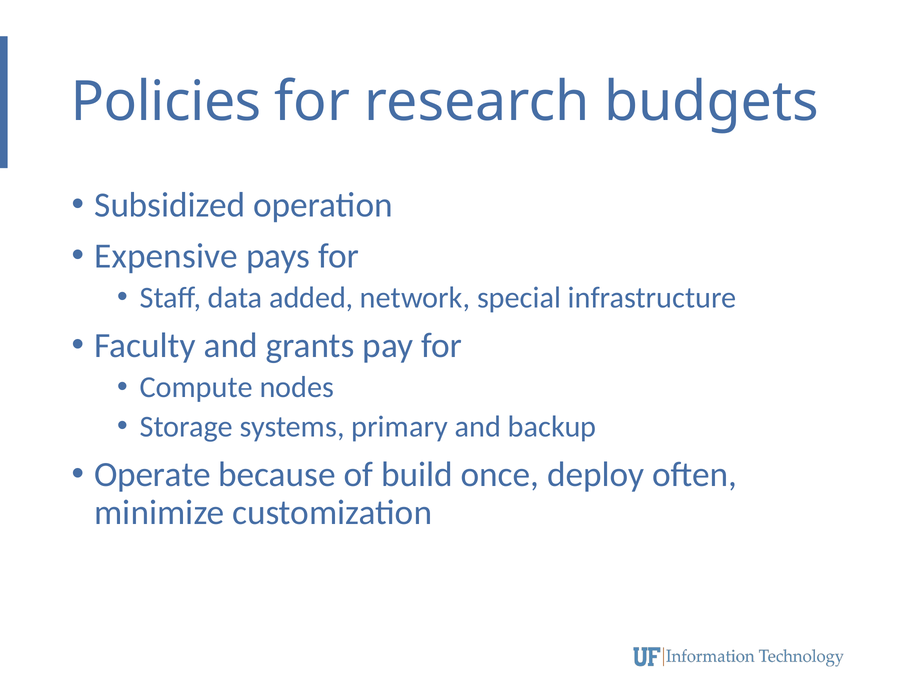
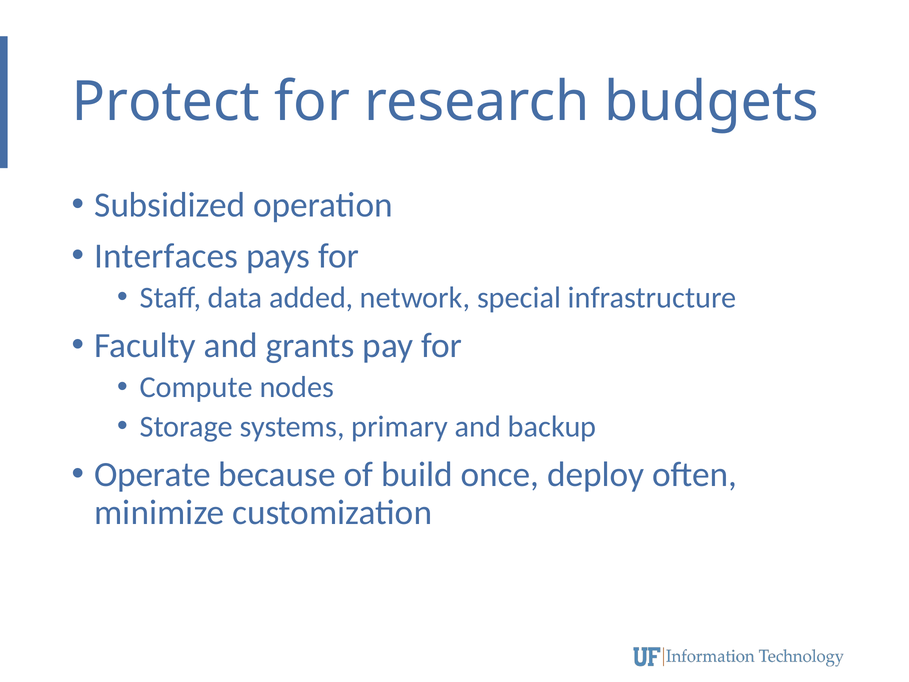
Policies: Policies -> Protect (166, 102)
Expensive: Expensive -> Interfaces (166, 256)
